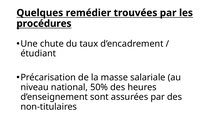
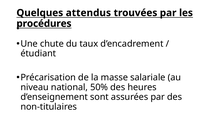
remédier: remédier -> attendus (88, 13)
